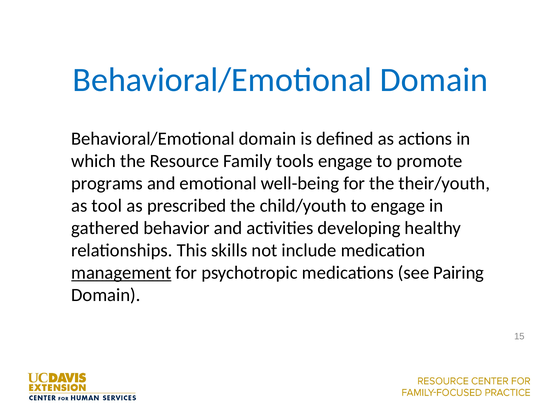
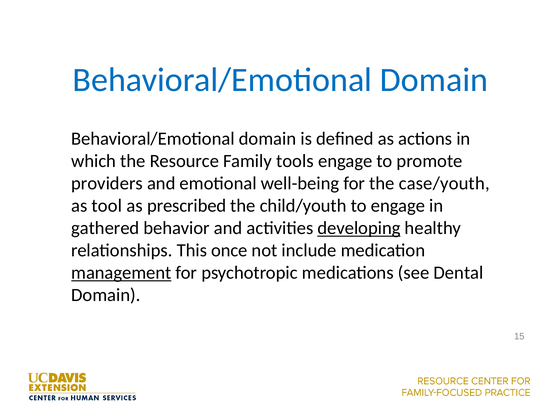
programs: programs -> providers (107, 183)
their/youth: their/youth -> case/youth (444, 183)
developing underline: none -> present (359, 228)
skills: skills -> once (229, 250)
Pairing: Pairing -> Dental (458, 272)
